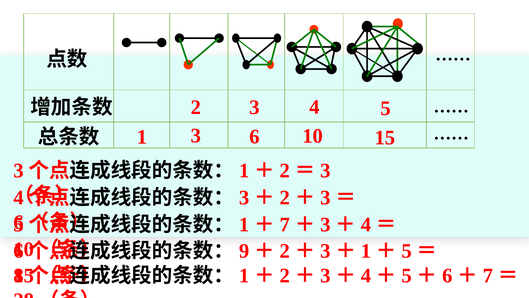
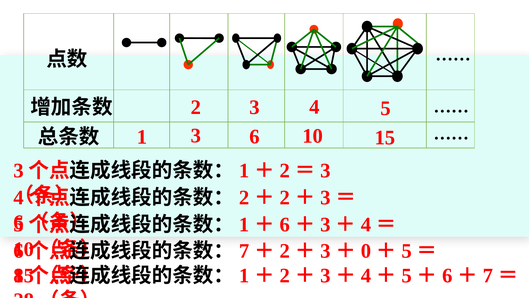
3: 3 -> 2 (244, 197)
7: 7 -> 6 (285, 224)
9: 9 -> 7 (244, 251)
1: 1 -> 0 (366, 251)
